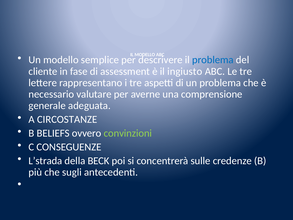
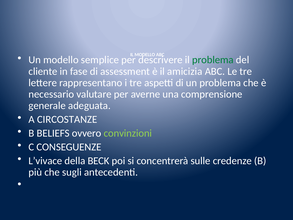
problema colour: blue -> green (213, 60)
ingiusto: ingiusto -> amicizia (185, 71)
L’strada: L’strada -> L’vivace (45, 161)
